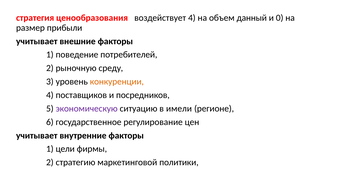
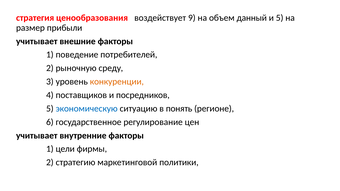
воздействует 4: 4 -> 9 (192, 18)
и 0: 0 -> 5 (280, 18)
экономическую colour: purple -> blue (87, 109)
имели: имели -> понять (179, 109)
